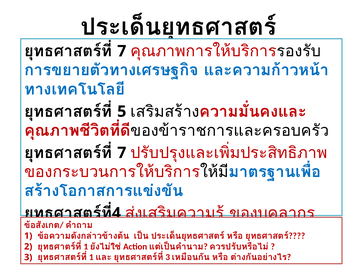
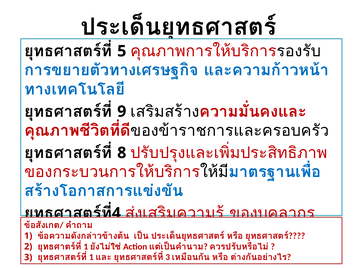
7: 7 -> 5 (122, 51)
5: 5 -> 9 (122, 111)
7: 7 -> 8 (122, 153)
